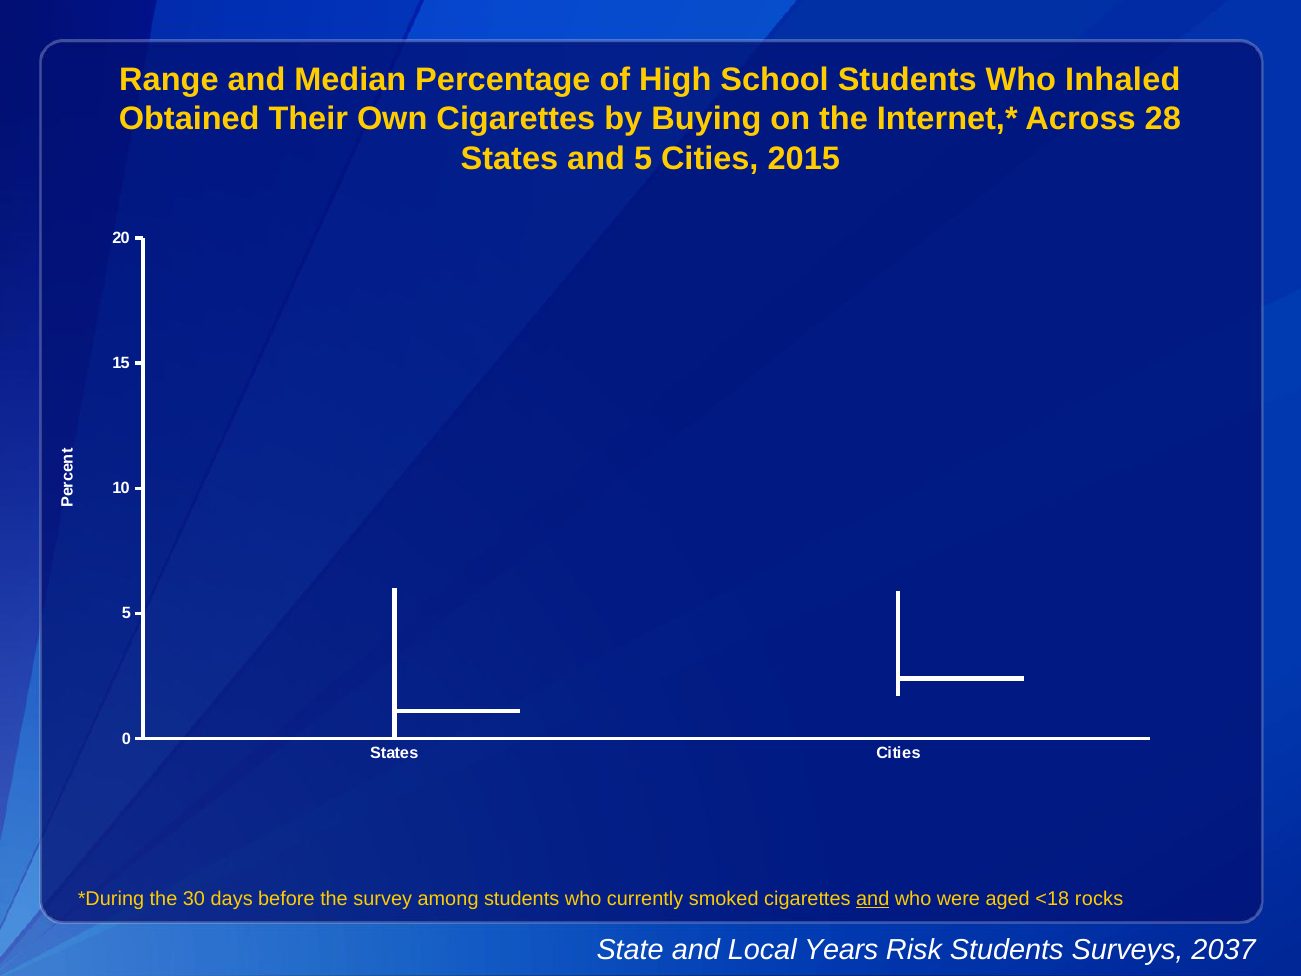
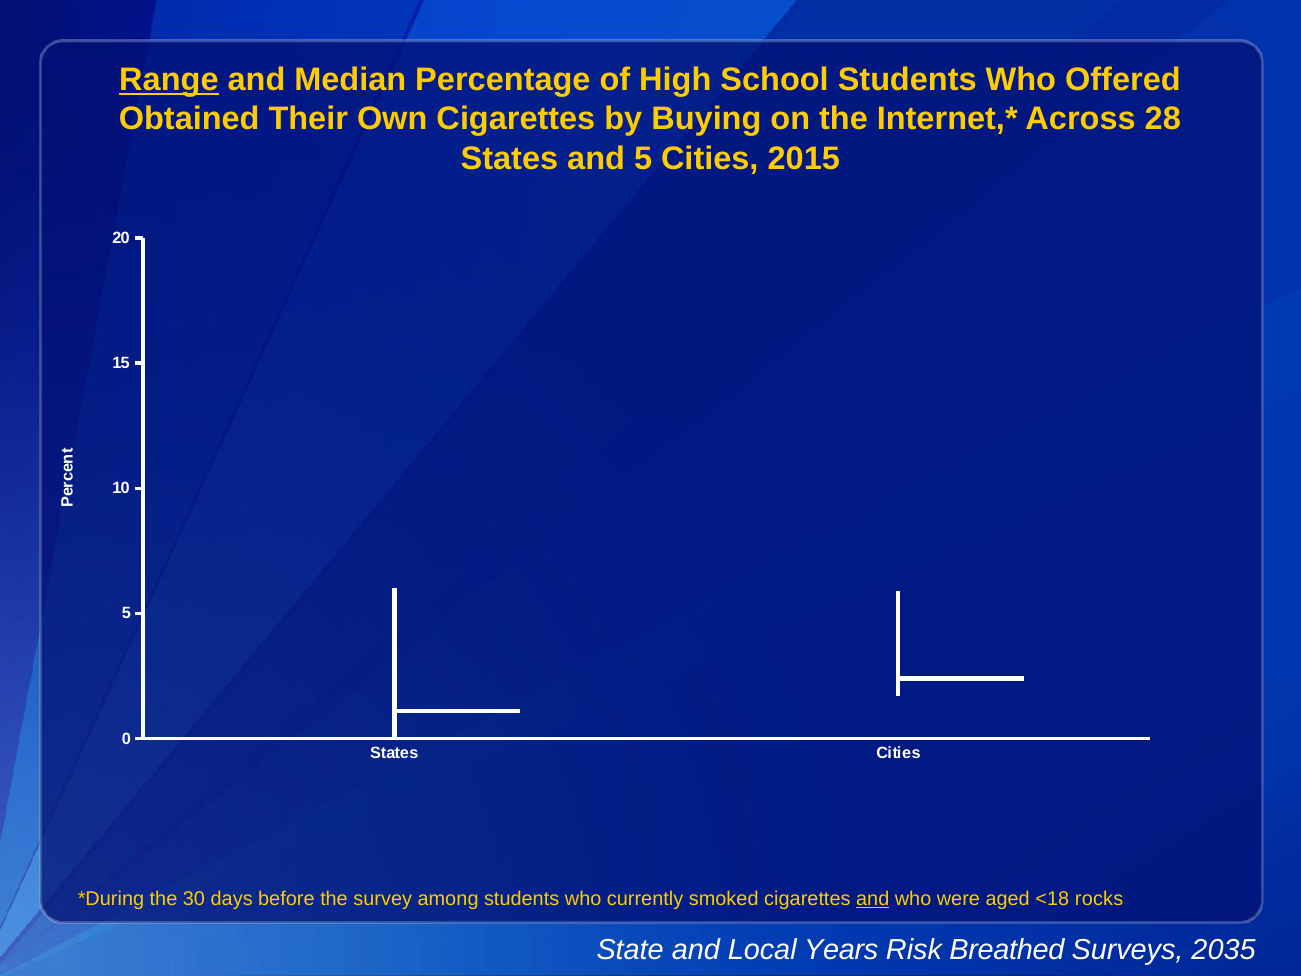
Range underline: none -> present (169, 80)
Inhaled: Inhaled -> Offered (1123, 80)
Risk Students: Students -> Breathed (1007, 950)
2037: 2037 -> 2035 (1224, 950)
